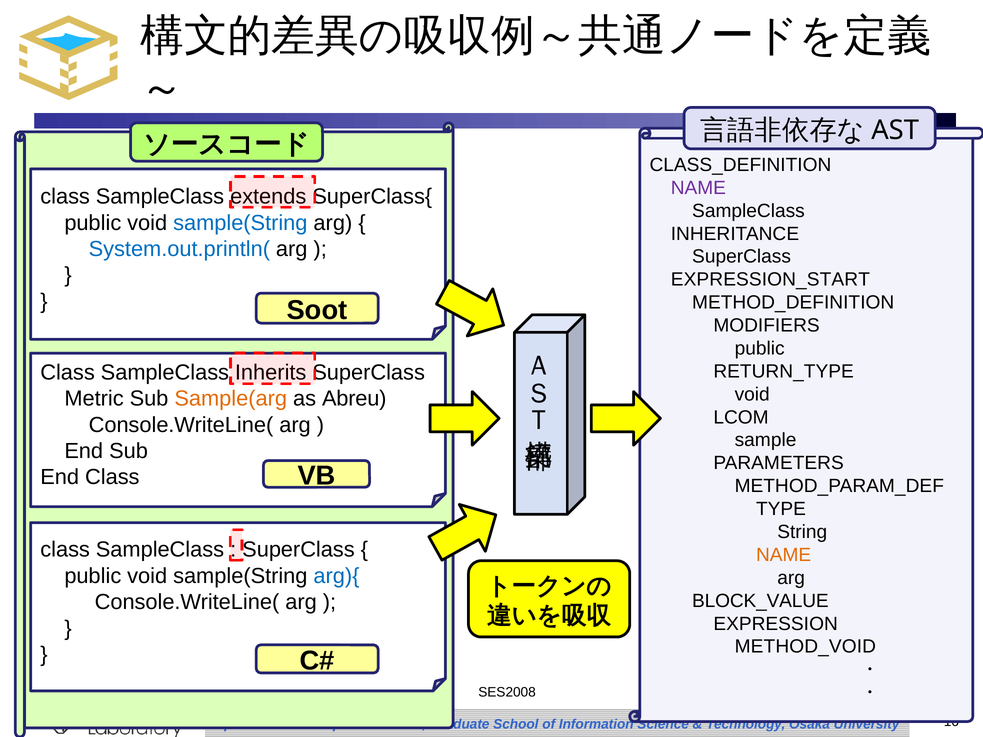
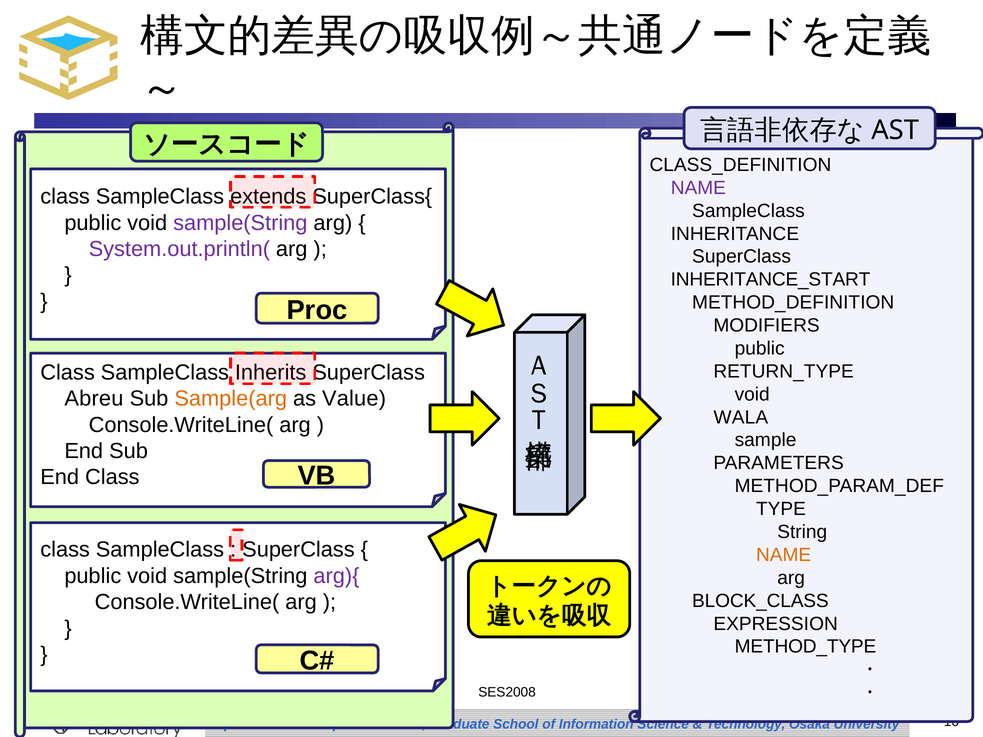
sample(String colour: blue -> purple (240, 223)
System.out.println( colour: blue -> purple (179, 249)
EXPRESSION_START: EXPRESSION_START -> INHERITANCE_START (771, 280)
Soot: Soot -> Proc (317, 310)
Metric: Metric -> Abreu (94, 399)
Abreu: Abreu -> Value (354, 399)
LCOM: LCOM -> WALA (741, 417)
arg){ colour: blue -> purple (336, 576)
BLOCK_VALUE: BLOCK_VALUE -> BLOCK_CLASS (760, 601)
METHOD_VOID: METHOD_VOID -> METHOD_TYPE (805, 647)
